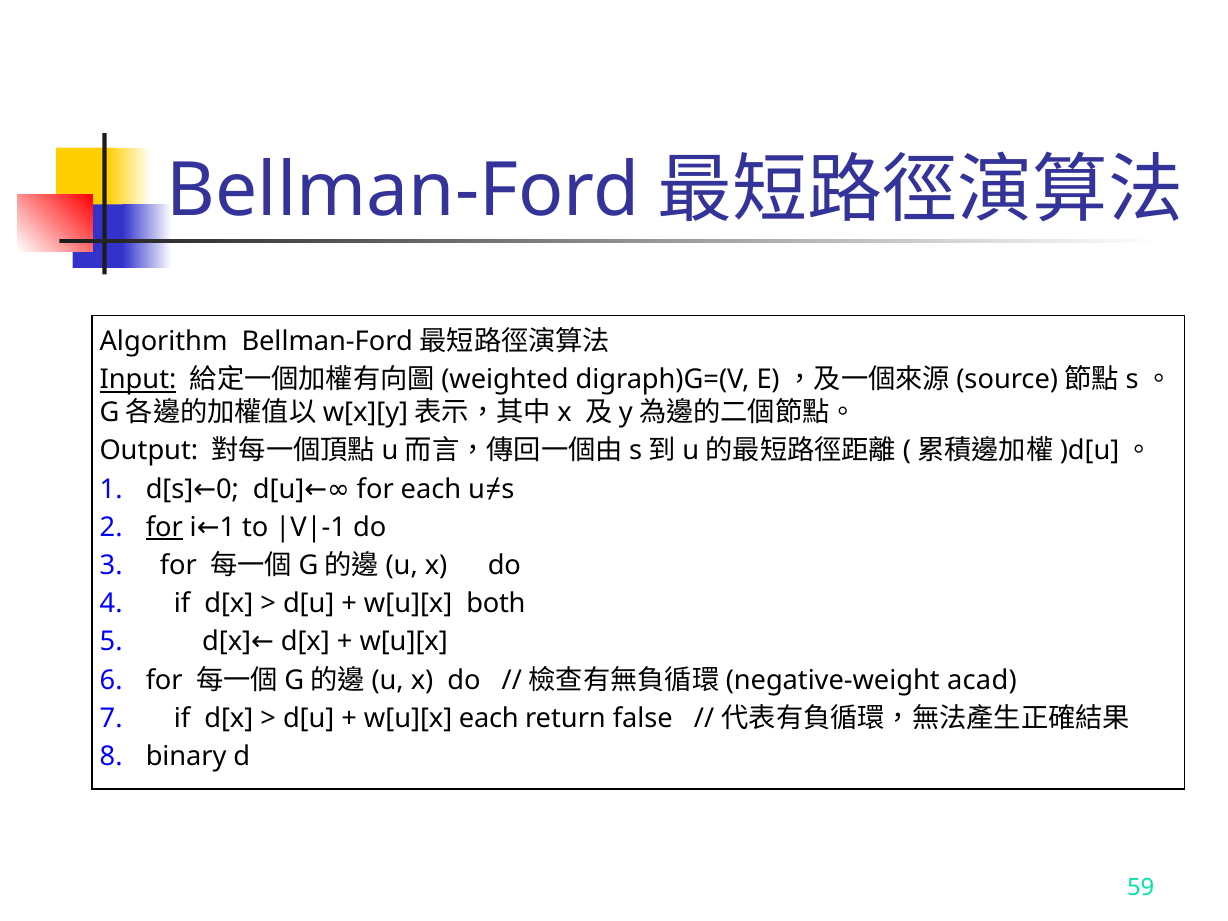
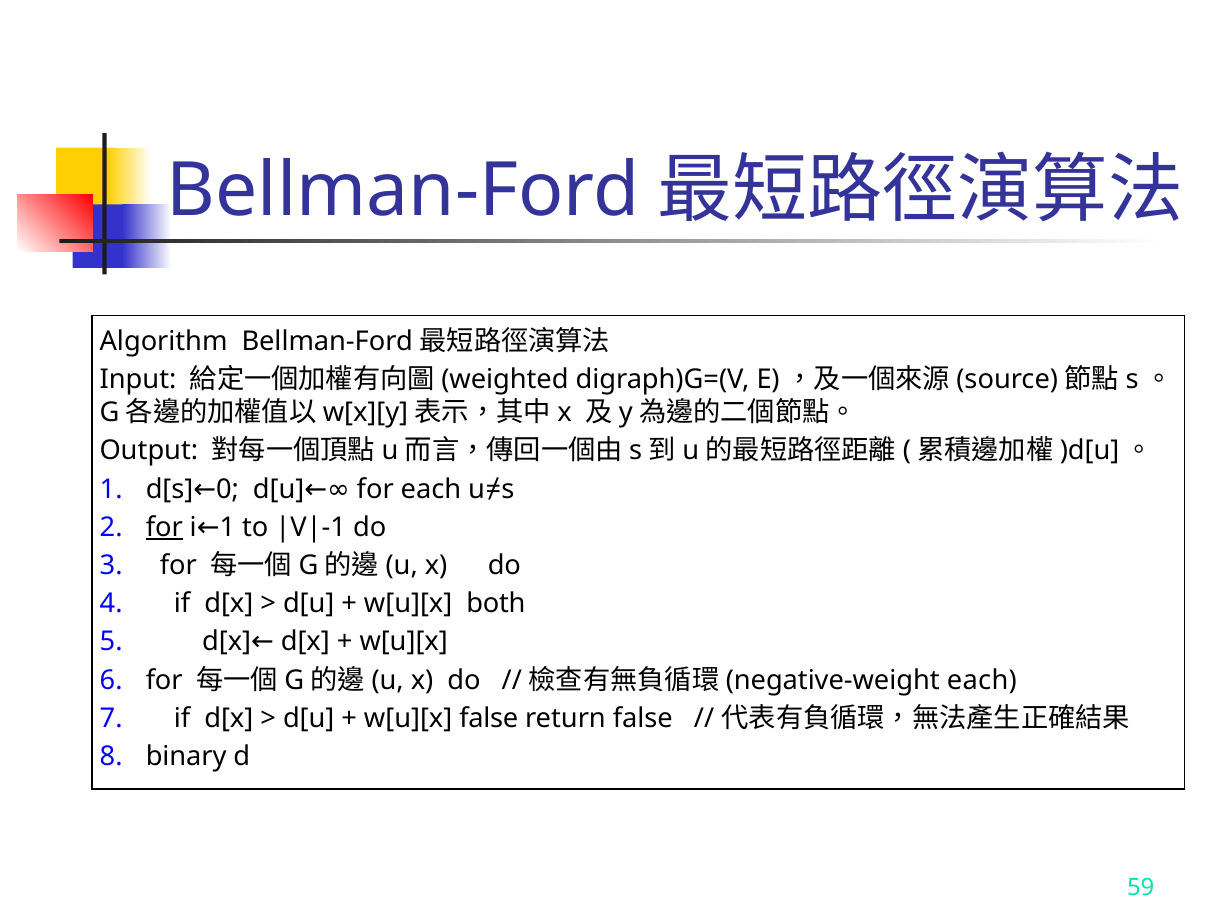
Input underline: present -> none (138, 380)
acad: acad -> each (982, 680)
w[u][x each: each -> false (489, 718)
